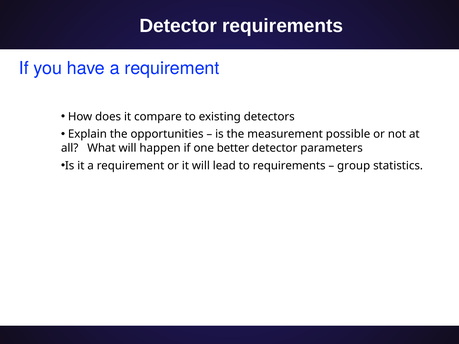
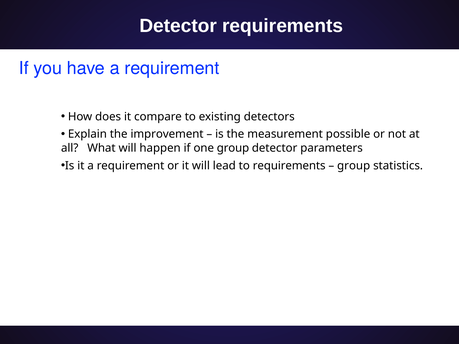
opportunities: opportunities -> improvement (167, 134)
one better: better -> group (233, 148)
